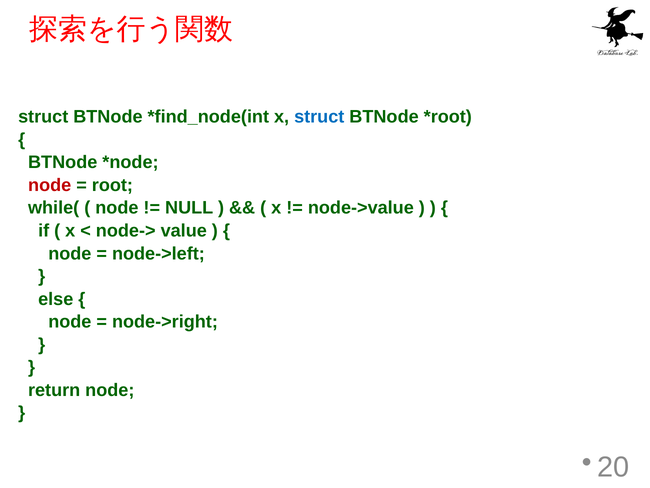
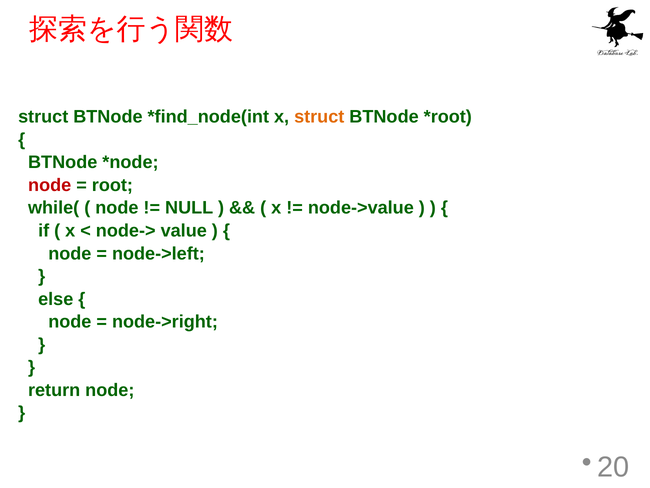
struct colour: blue -> orange (319, 117)
